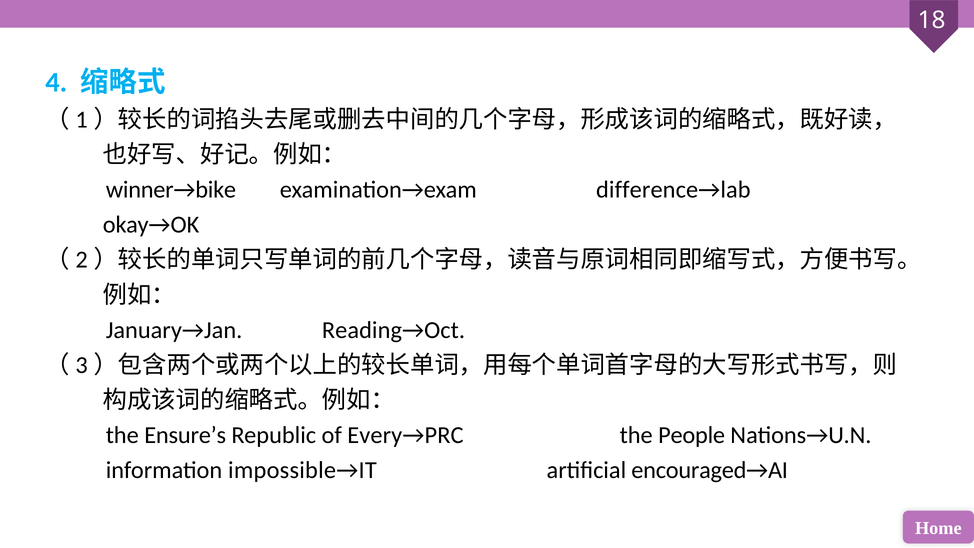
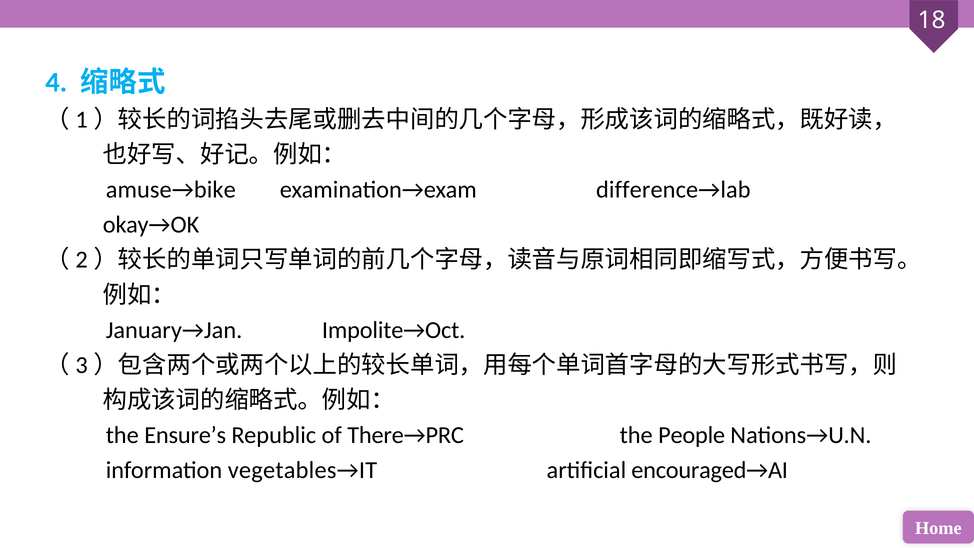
winner→bike: winner→bike -> amuse→bike (171, 190)
Reading→Oct: Reading→Oct -> Impolite→Oct (394, 330)
Every→PRC: Every→PRC -> There→PRC (406, 435)
impossible→IT: impossible→IT -> vegetables→IT (302, 470)
